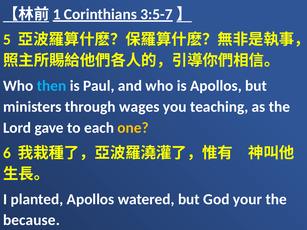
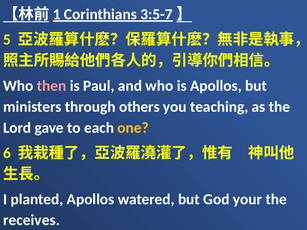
then colour: light blue -> pink (52, 86)
wages: wages -> others (139, 107)
because: because -> receives (31, 220)
